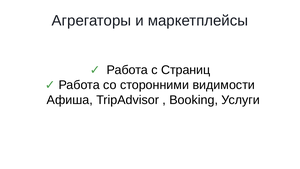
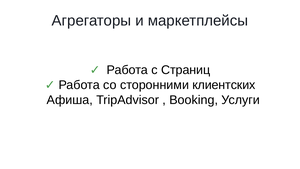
видимости: видимости -> клиентских (224, 85)
